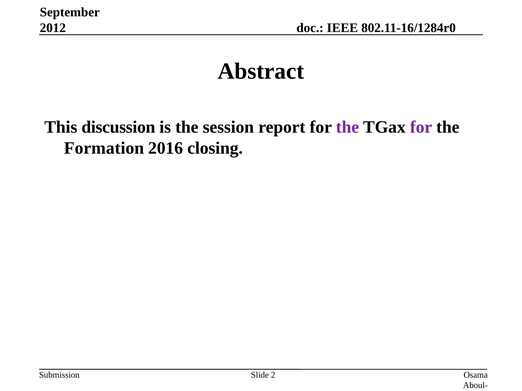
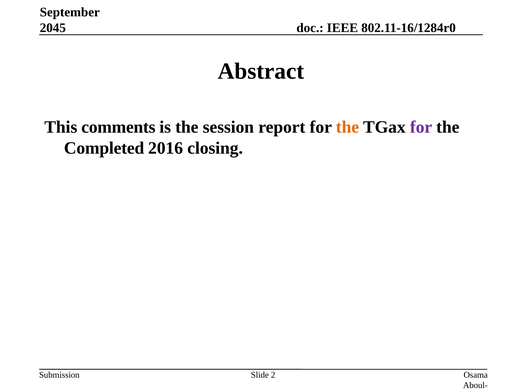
2012: 2012 -> 2045 (53, 28)
discussion: discussion -> comments (118, 127)
the colour: purple -> orange (347, 127)
Formation: Formation -> Completed (104, 148)
